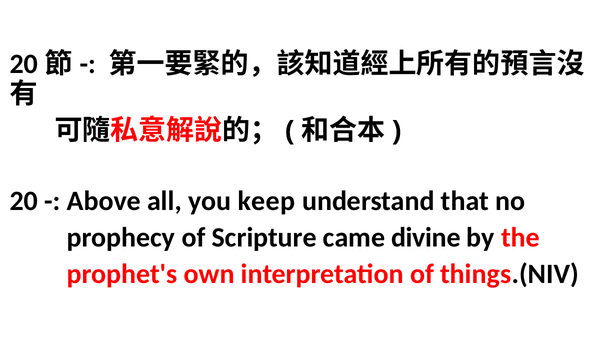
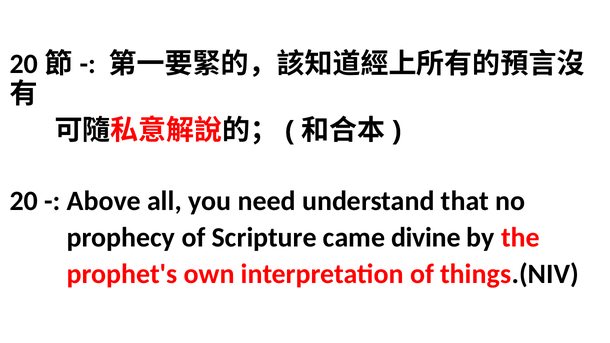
keep: keep -> need (267, 201)
